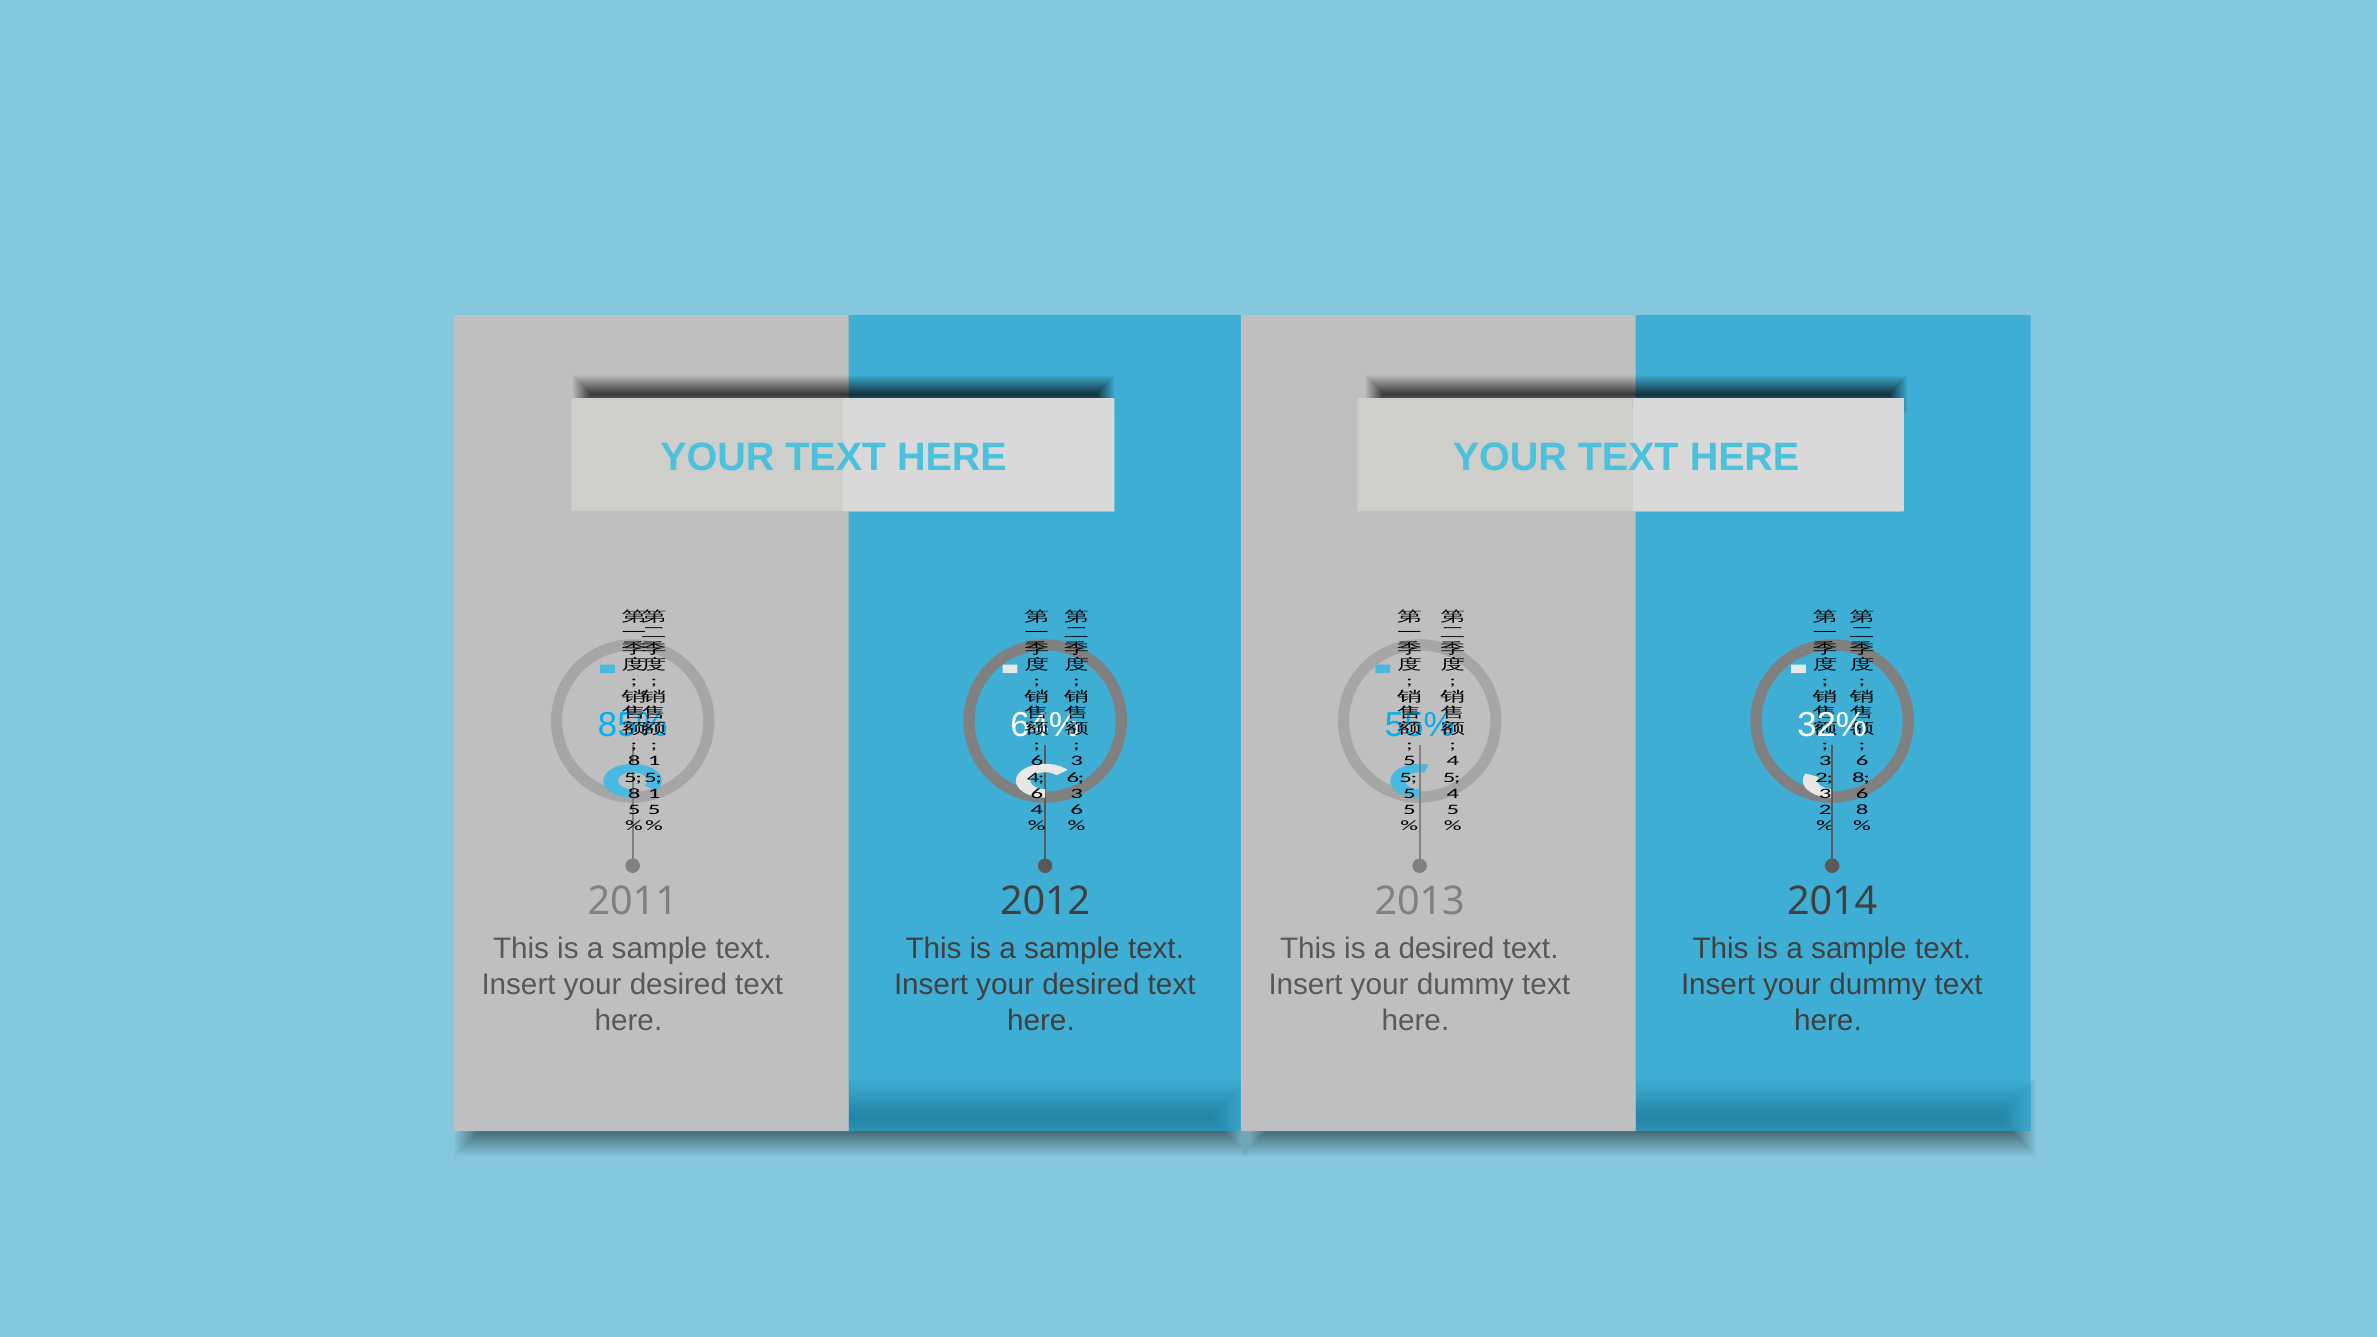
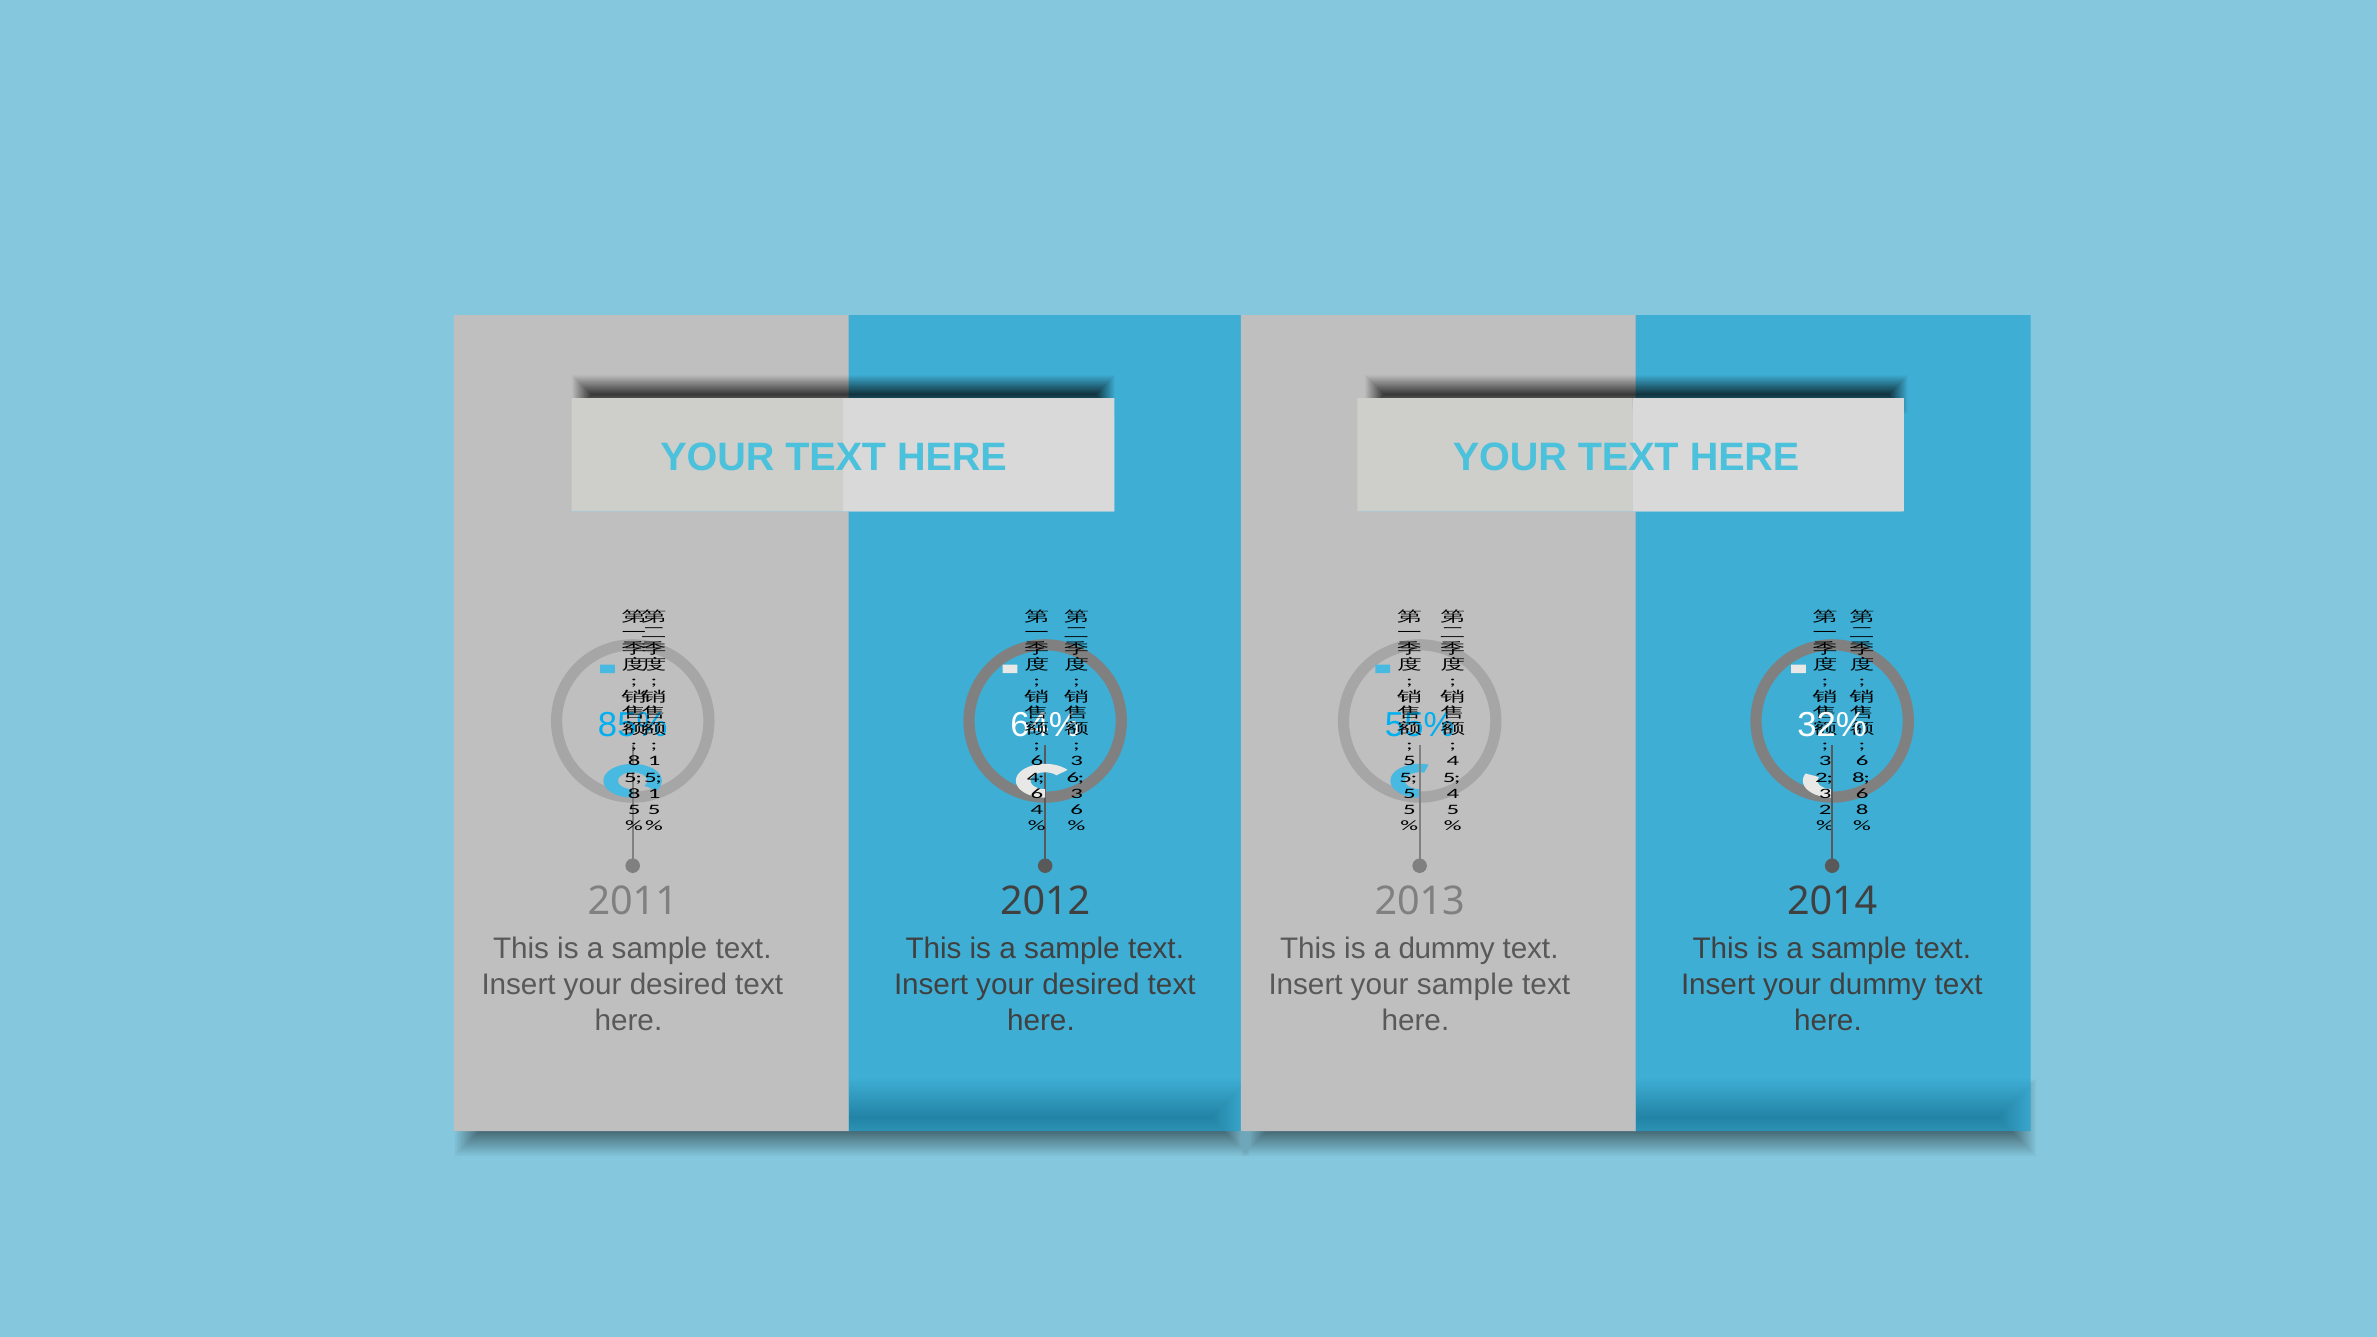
a desired: desired -> dummy (1447, 949)
dummy: dummy -> sample (1465, 985)
